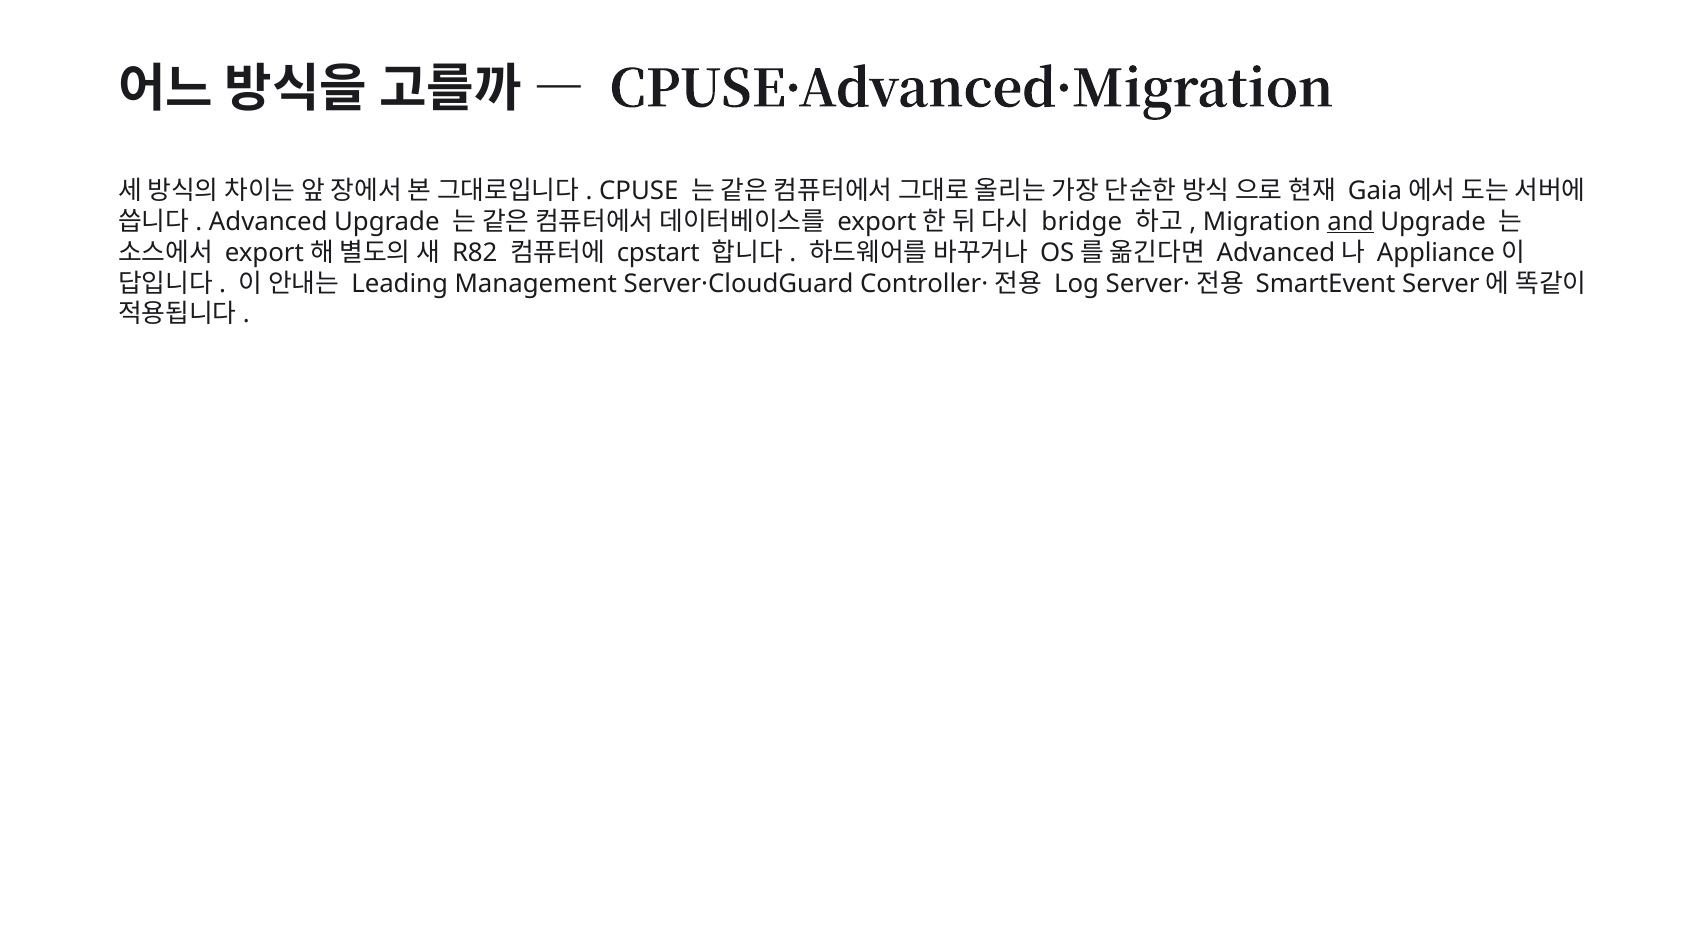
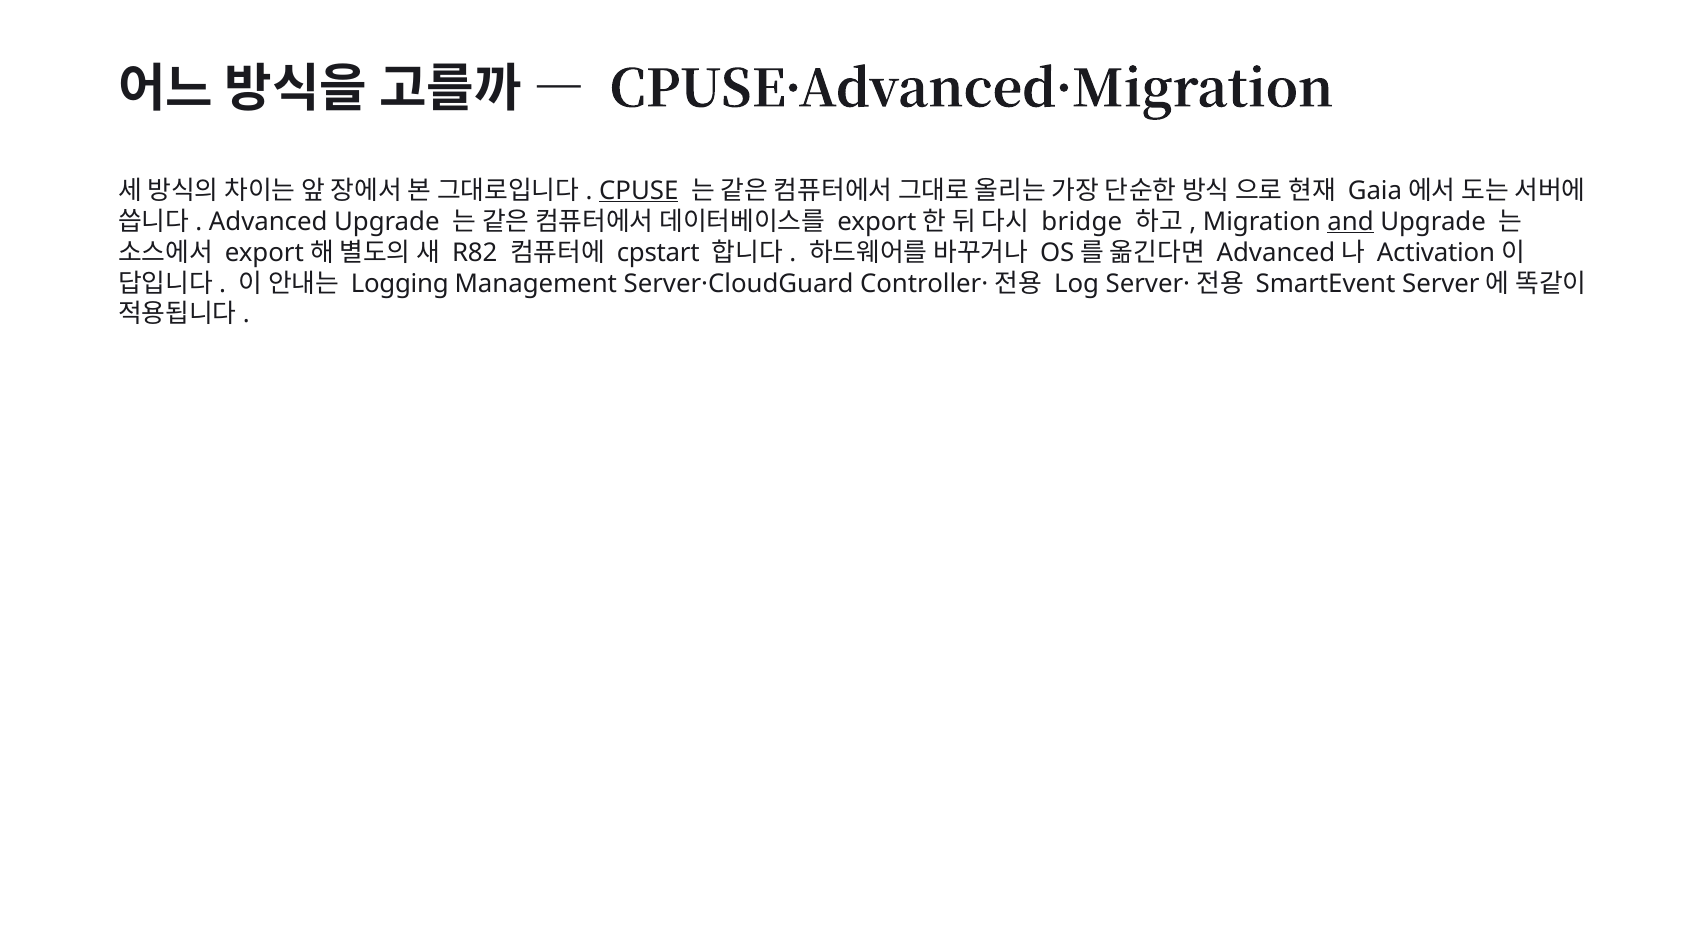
CPUSE underline: none -> present (639, 190)
Appliance: Appliance -> Activation (1436, 252)
Leading: Leading -> Logging (400, 283)
